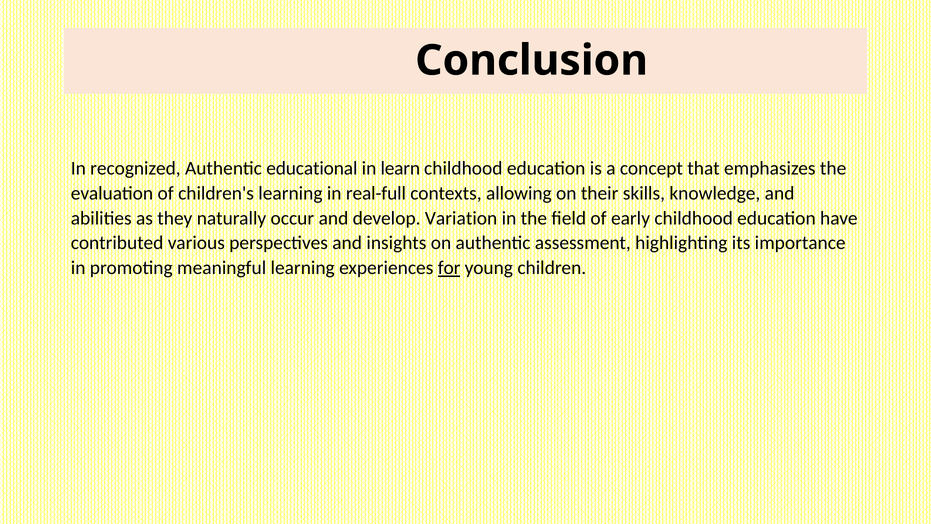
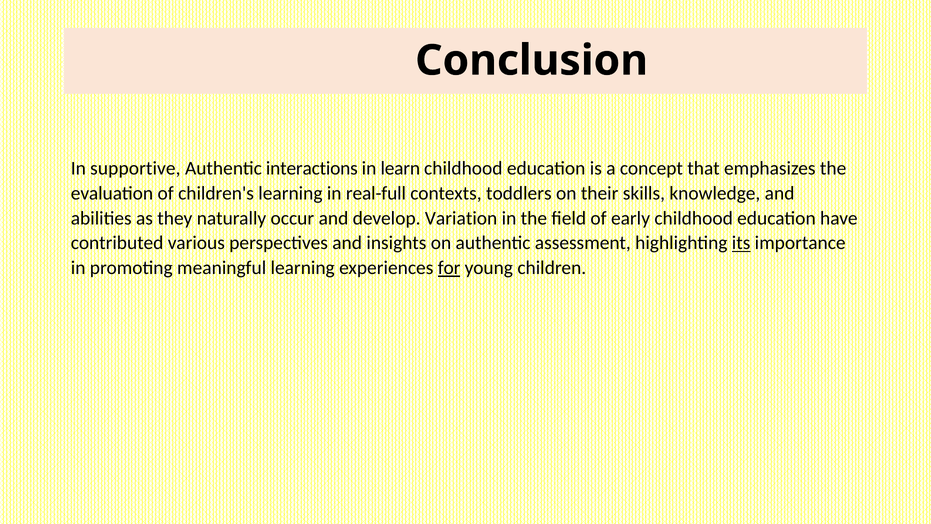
recognized: recognized -> supportive (135, 168)
educational: educational -> interactions (312, 168)
allowing: allowing -> toddlers (519, 193)
its underline: none -> present (741, 243)
